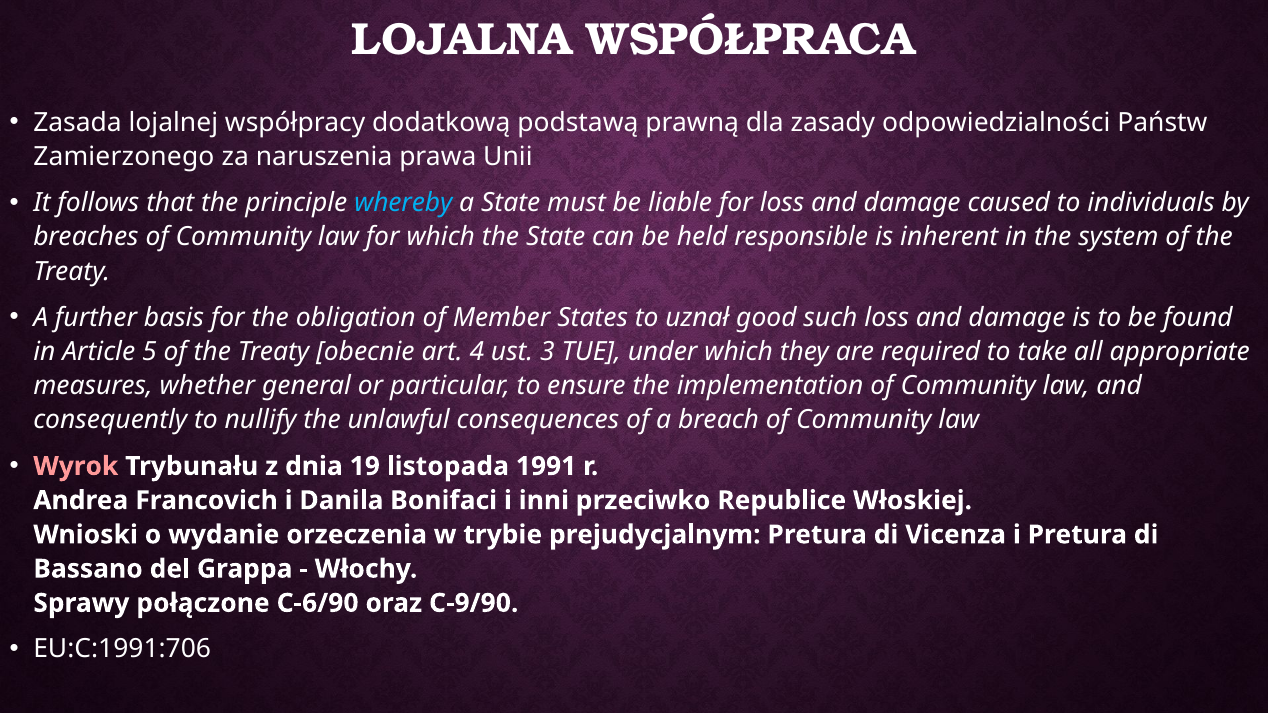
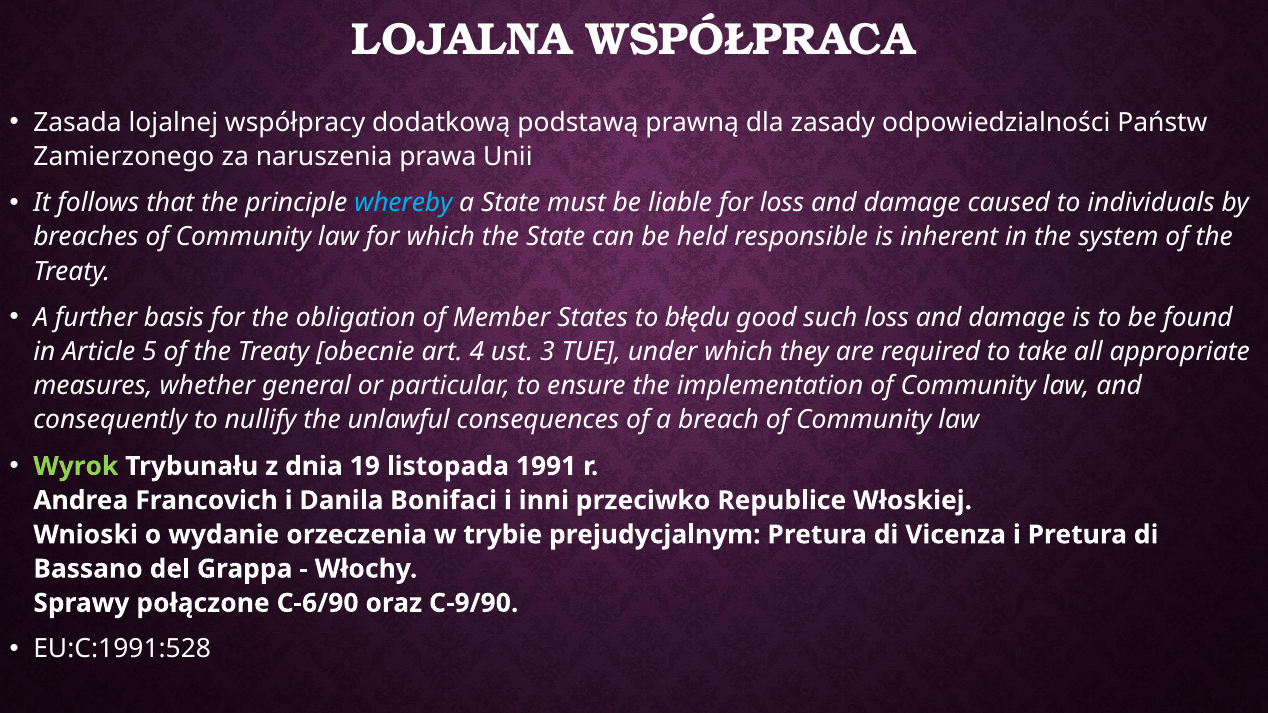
uznał: uznał -> błędu (697, 318)
Wyrok colour: pink -> light green (76, 466)
EU:C:1991:706: EU:C:1991:706 -> EU:C:1991:528 (122, 649)
